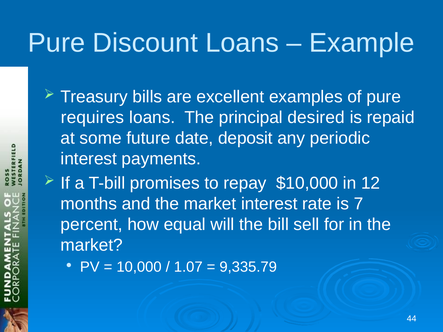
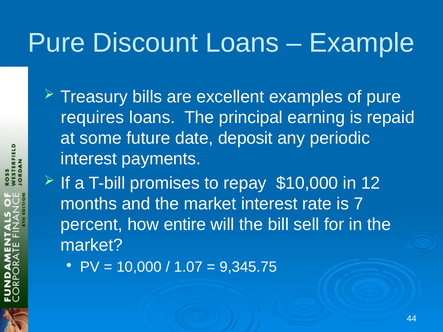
desired: desired -> earning (316, 118)
equal: equal -> entire (185, 225)
9,335.79: 9,335.79 -> 9,345.75 (248, 267)
